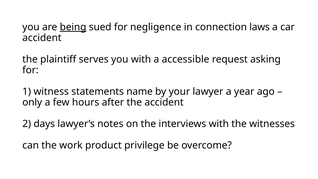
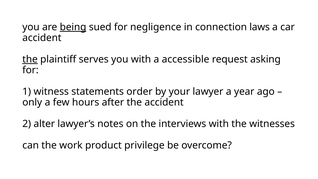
the underline: none -> present (30, 59)
name: name -> order (139, 92)
days: days -> alter (44, 124)
